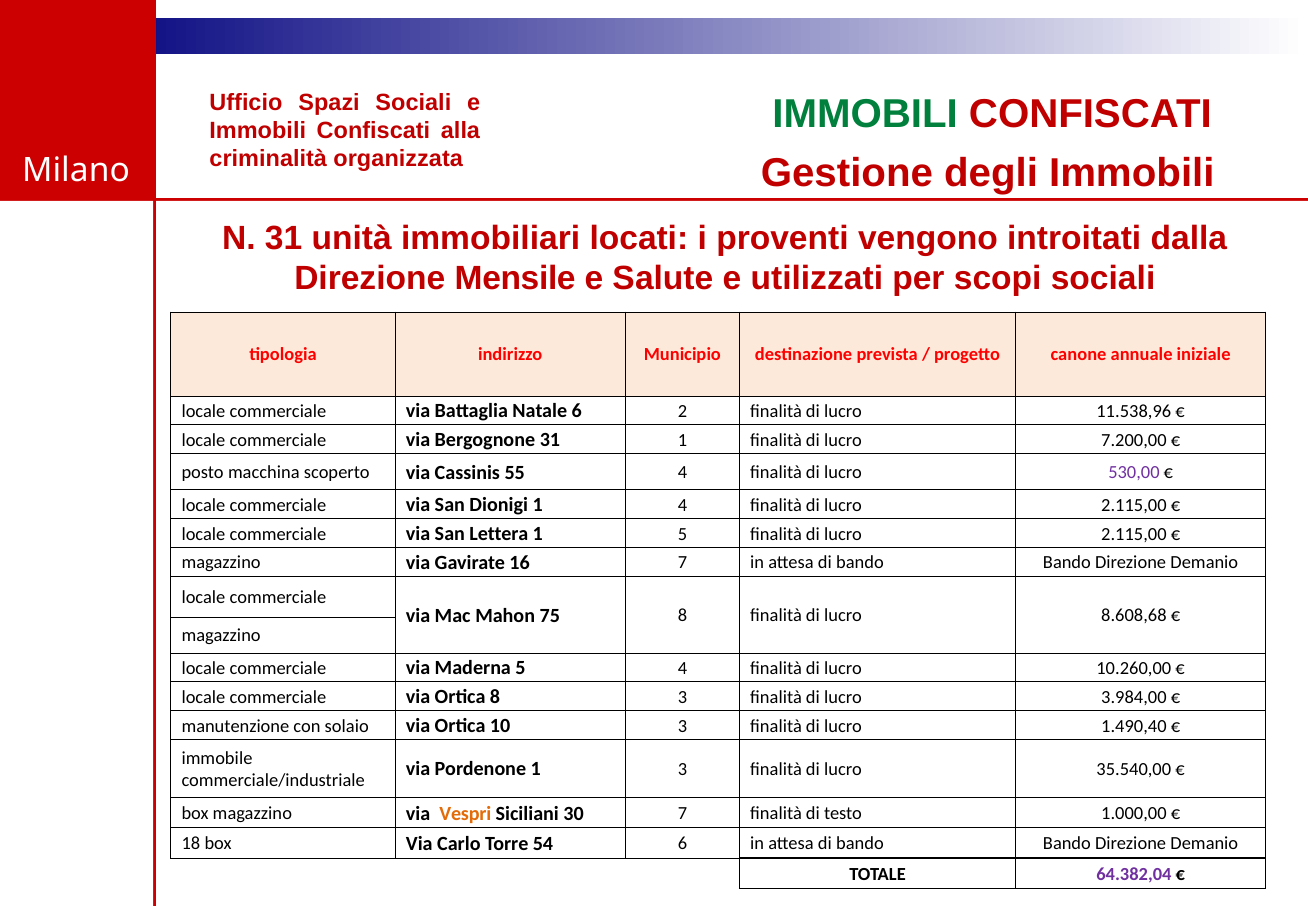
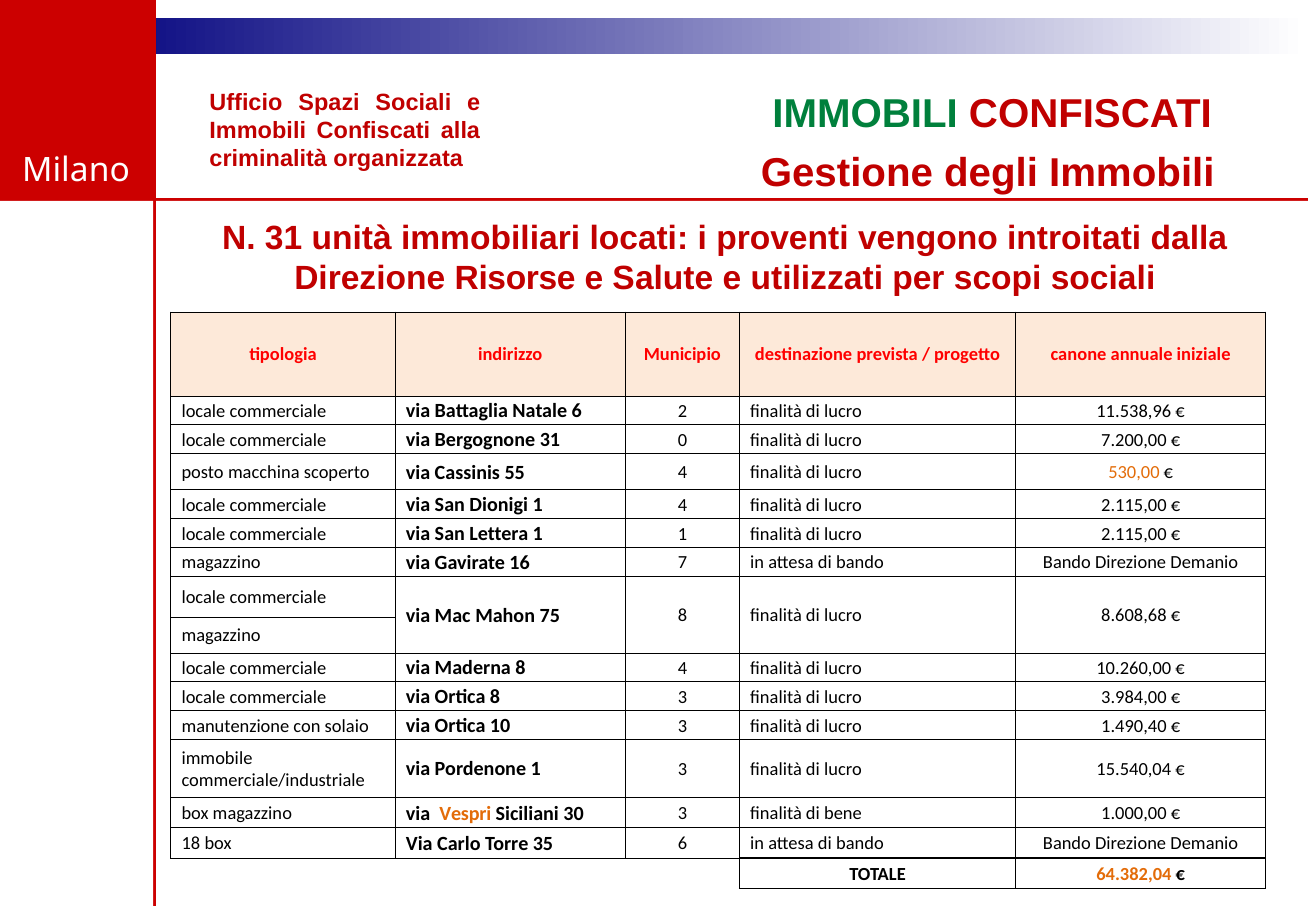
Mensile: Mensile -> Risorse (515, 278)
31 1: 1 -> 0 (683, 440)
530,00 colour: purple -> orange (1134, 472)
1 5: 5 -> 1 (683, 534)
Maderna 5: 5 -> 8 (521, 668)
35.540,00: 35.540,00 -> 15.540,04 (1134, 769)
30 7: 7 -> 3 (683, 813)
testo: testo -> bene (843, 813)
54: 54 -> 35 (543, 843)
64.382,04 colour: purple -> orange (1134, 874)
